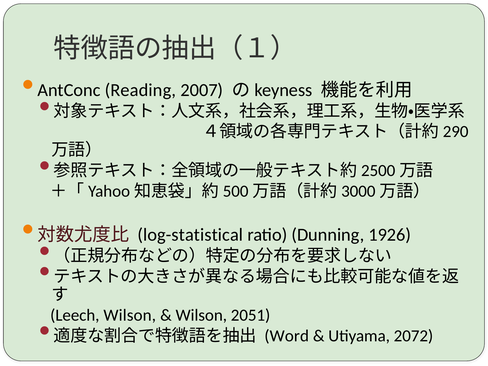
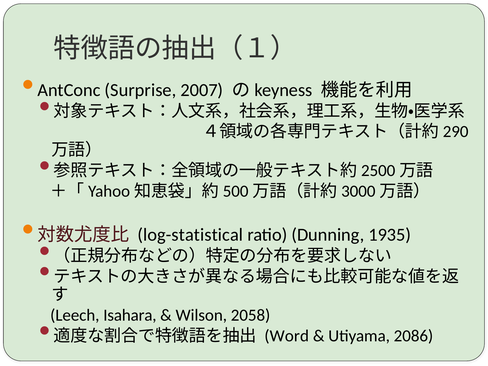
Reading: Reading -> Surprise (140, 90)
1926: 1926 -> 1935 (390, 235)
Leech Wilson: Wilson -> Isahara (130, 315)
2051: 2051 -> 2058 (251, 315)
2072: 2072 -> 2086 (413, 336)
